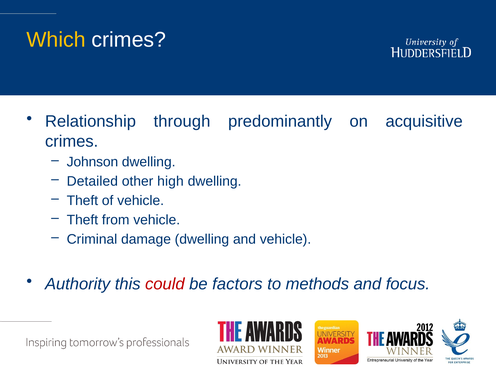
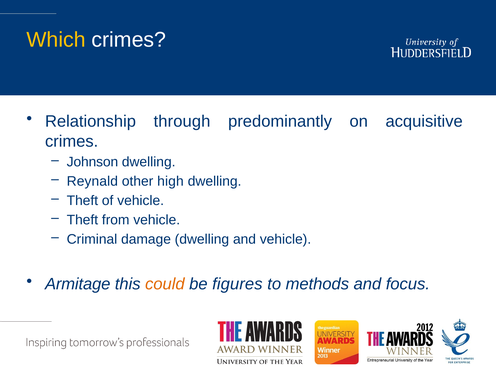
Detailed: Detailed -> Reynald (92, 181)
Authority: Authority -> Armitage (78, 284)
could colour: red -> orange (165, 284)
factors: factors -> figures (237, 284)
